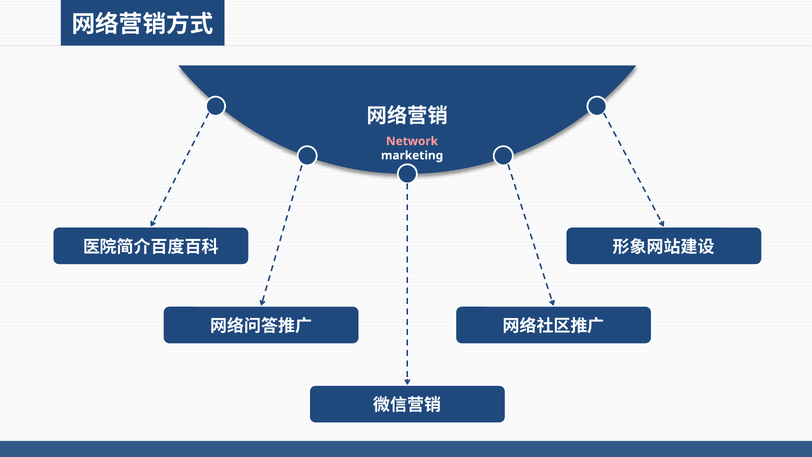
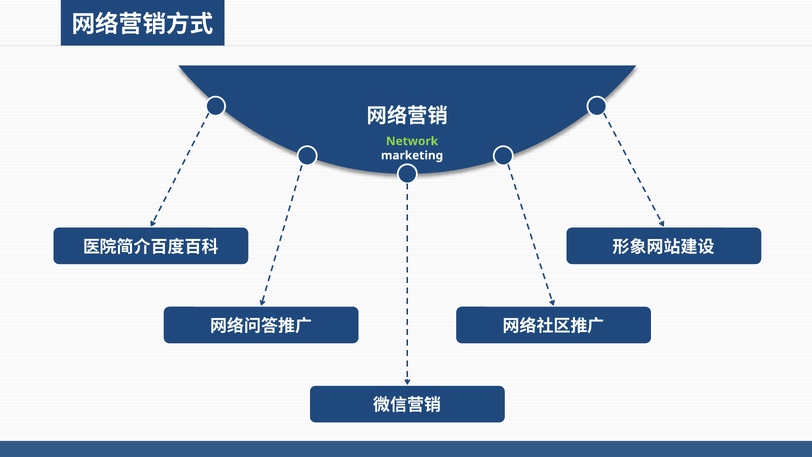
Network colour: pink -> light green (412, 141)
